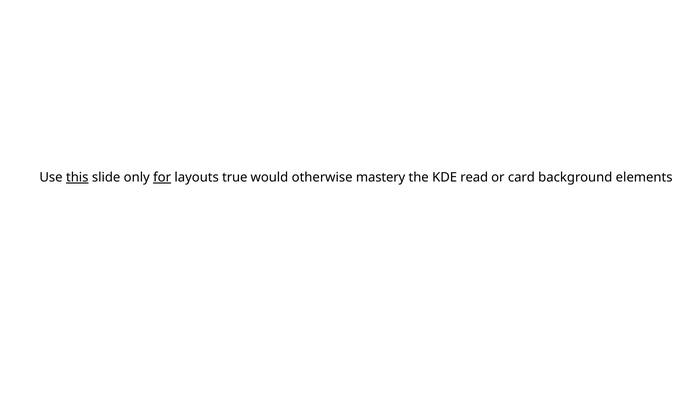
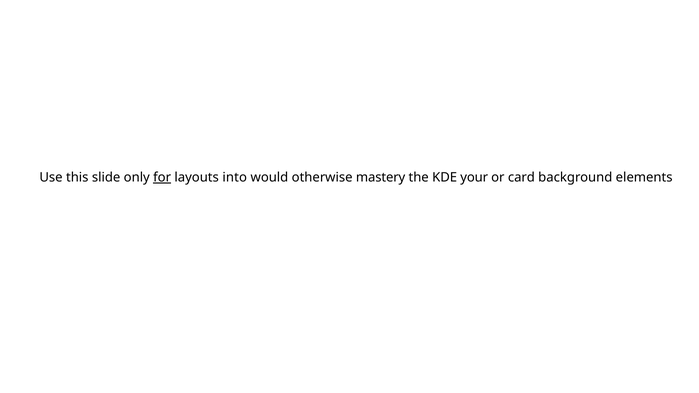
this underline: present -> none (77, 177)
true: true -> into (235, 177)
read: read -> your (474, 177)
